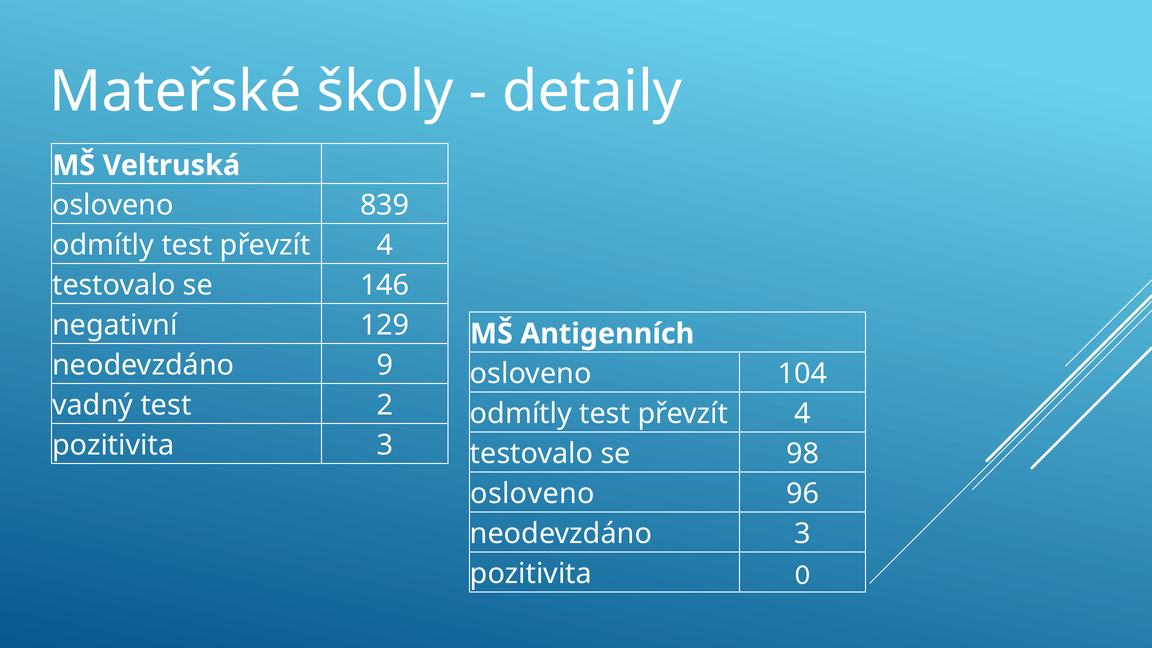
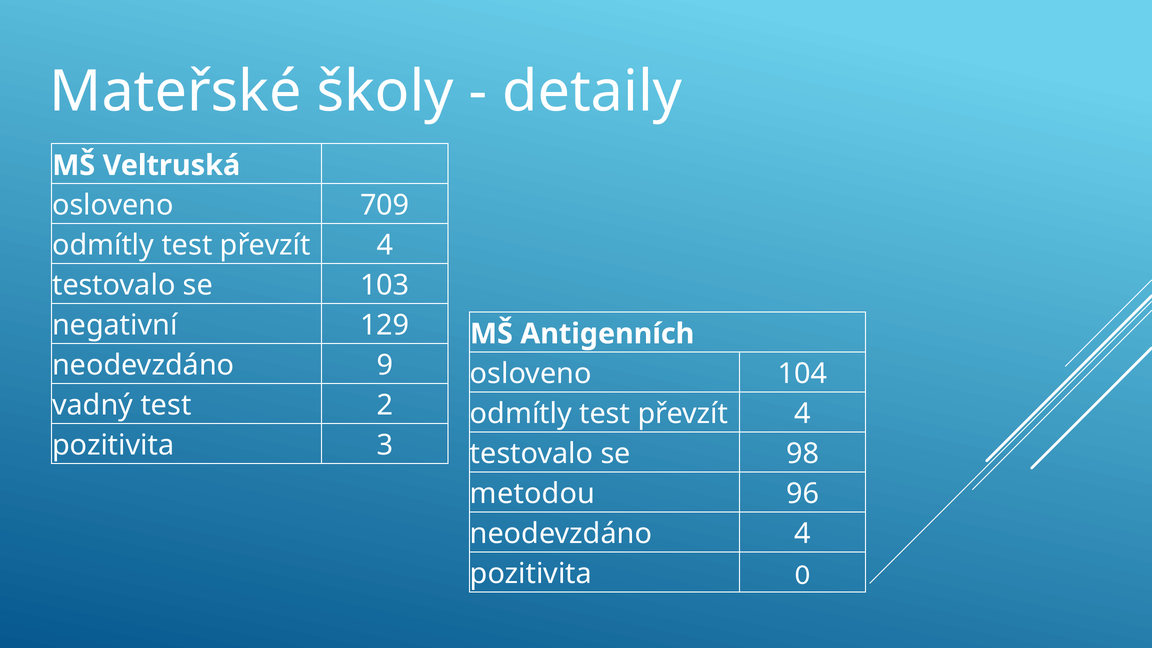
839: 839 -> 709 (385, 205)
146: 146 -> 103 (385, 285)
osloveno: osloveno -> metodou (533, 494)
neodevzdáno 3: 3 -> 4 (803, 534)
